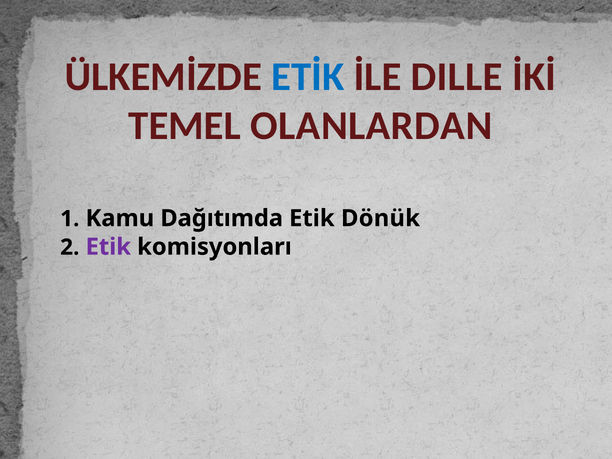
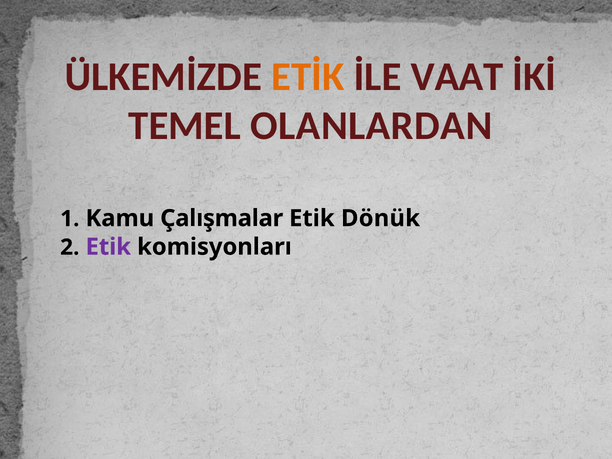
ETİK colour: blue -> orange (308, 77)
DILLE: DILLE -> VAAT (457, 77)
Dağıtımda: Dağıtımda -> Çalışmalar (222, 218)
